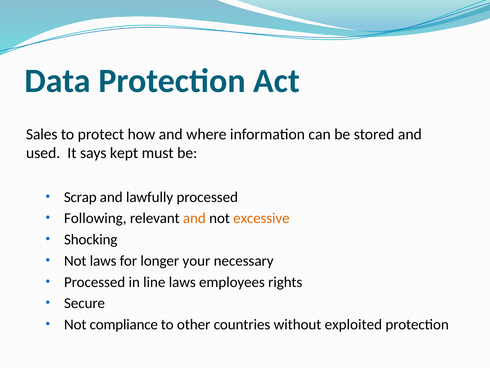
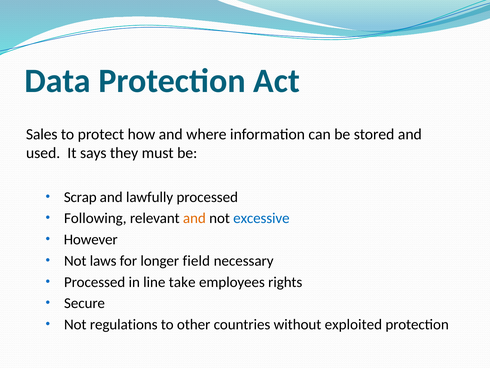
kept: kept -> they (124, 153)
excessive colour: orange -> blue (261, 218)
Shocking: Shocking -> However (91, 239)
your: your -> field (196, 260)
line laws: laws -> take (182, 282)
compliance: compliance -> regulations (124, 324)
